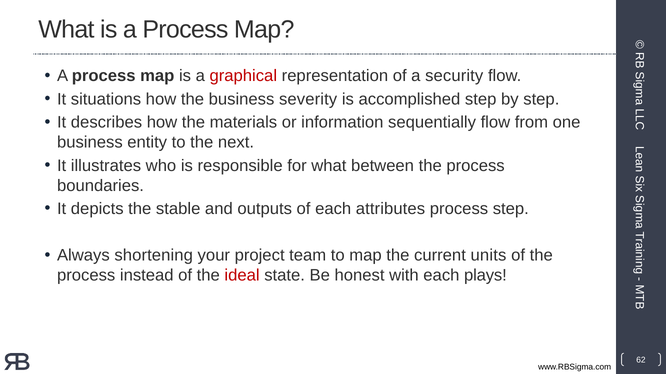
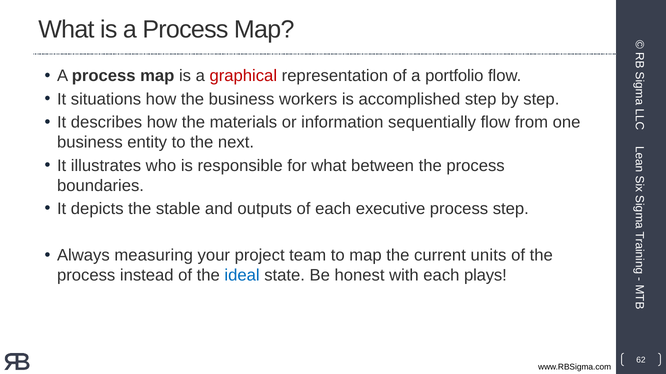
security: security -> portfolio (454, 76)
severity: severity -> workers (308, 99)
attributes: attributes -> executive (391, 209)
shortening: shortening -> measuring (154, 256)
ideal colour: red -> blue (242, 276)
